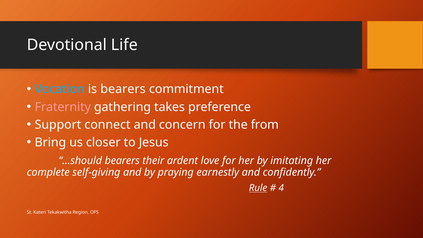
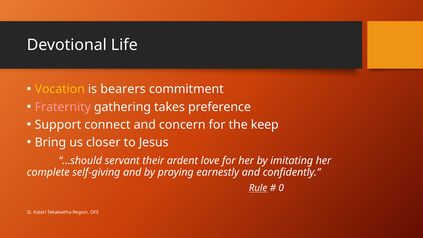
Vocation colour: light blue -> yellow (60, 89)
from: from -> keep (265, 125)
…should bearers: bearers -> servant (122, 161)
4: 4 -> 0 (281, 188)
